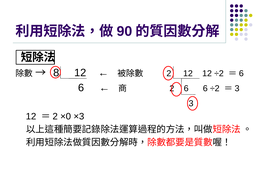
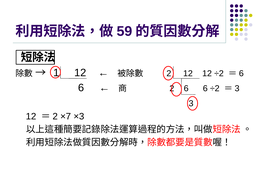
90: 90 -> 59 (124, 31)
8: 8 -> 1 (56, 73)
×0: ×0 -> ×7 (66, 117)
